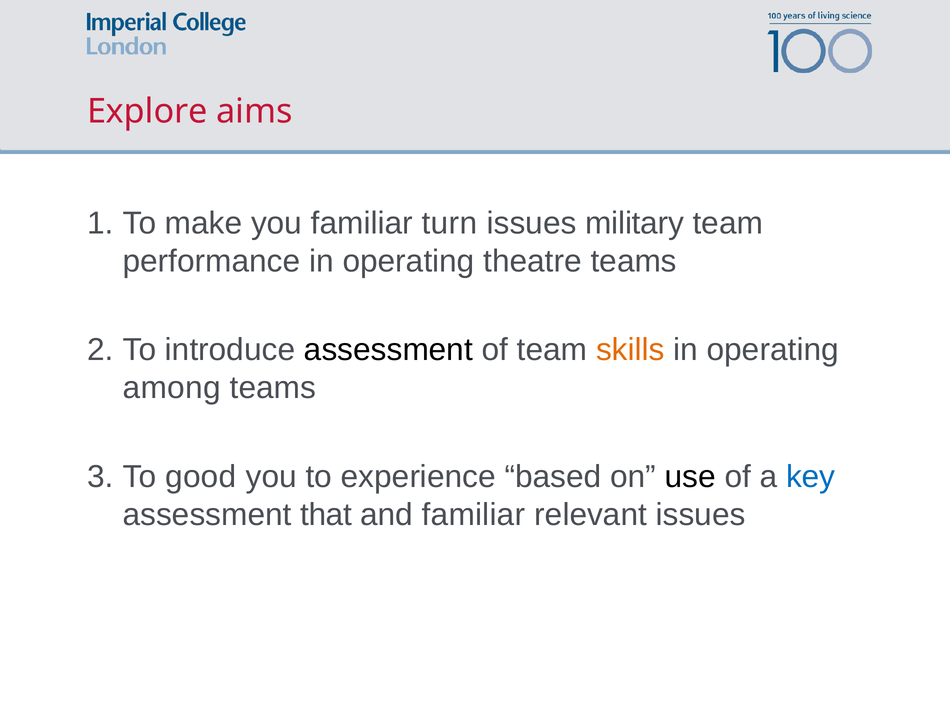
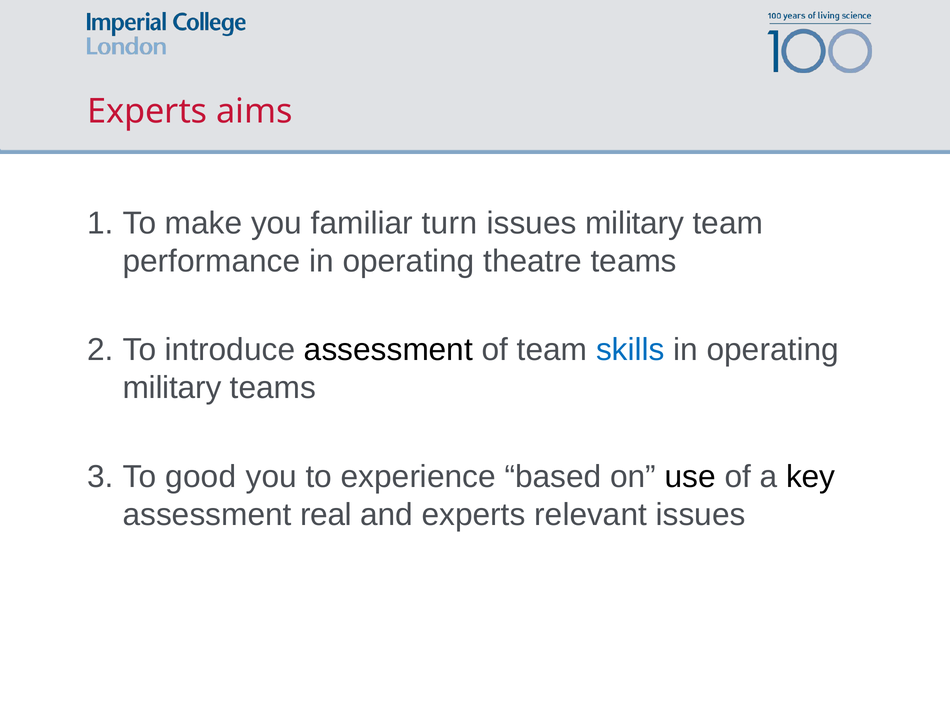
Explore: Explore -> Experts (147, 111)
skills colour: orange -> blue (630, 350)
among: among -> military (172, 388)
key colour: blue -> black (811, 476)
that: that -> real (326, 514)
and familiar: familiar -> experts (474, 514)
